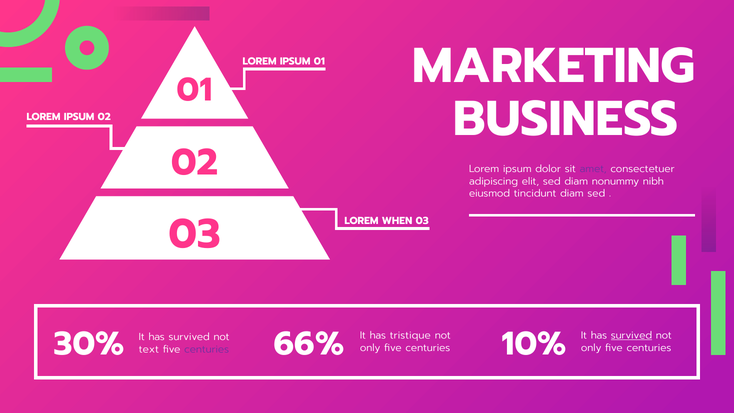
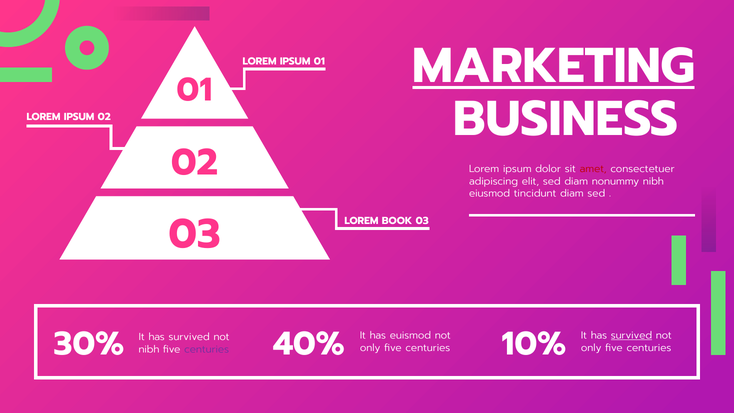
MARKETING underline: none -> present (554, 66)
amet colour: purple -> red (593, 169)
WHEN: WHEN -> BOOK (397, 221)
tristique: tristique -> euismod (410, 335)
66%: 66% -> 40% (309, 344)
text: text -> nibh (149, 349)
